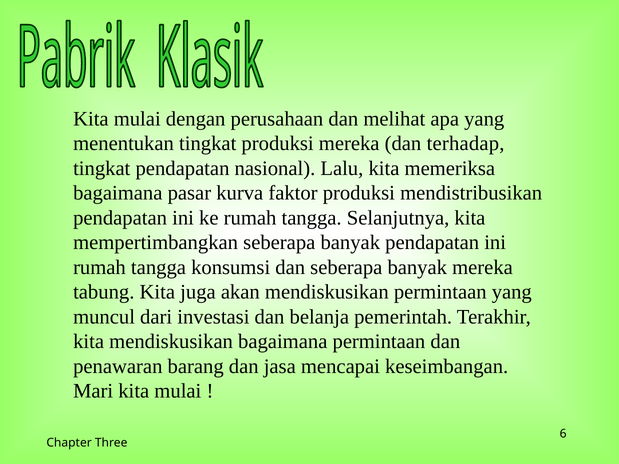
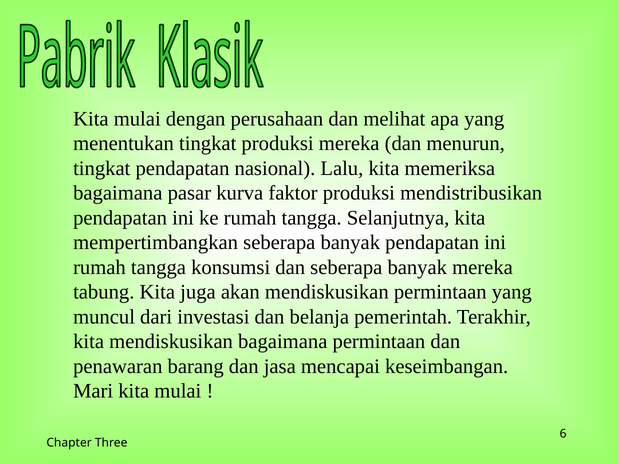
terhadap: terhadap -> menurun (466, 144)
